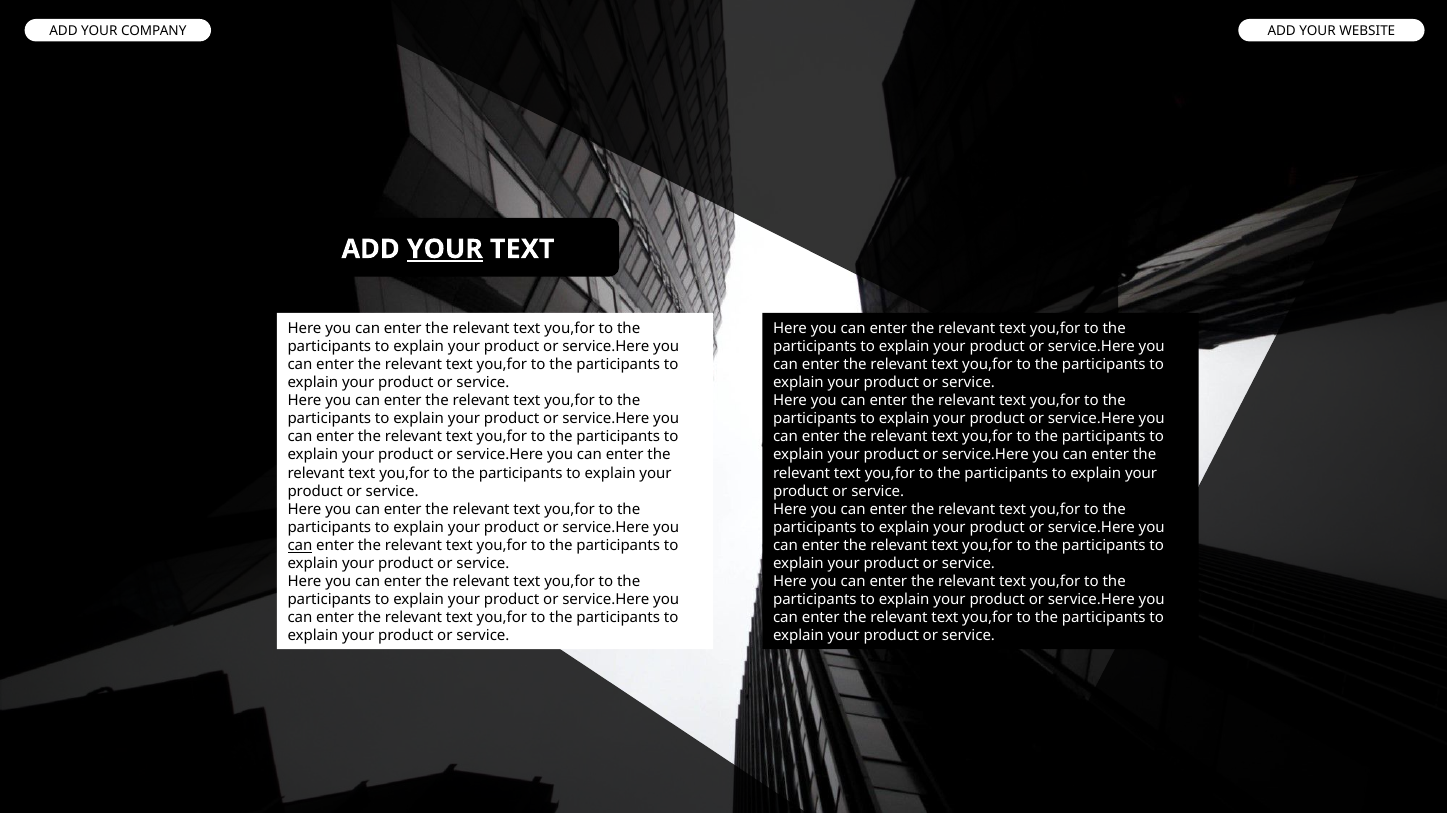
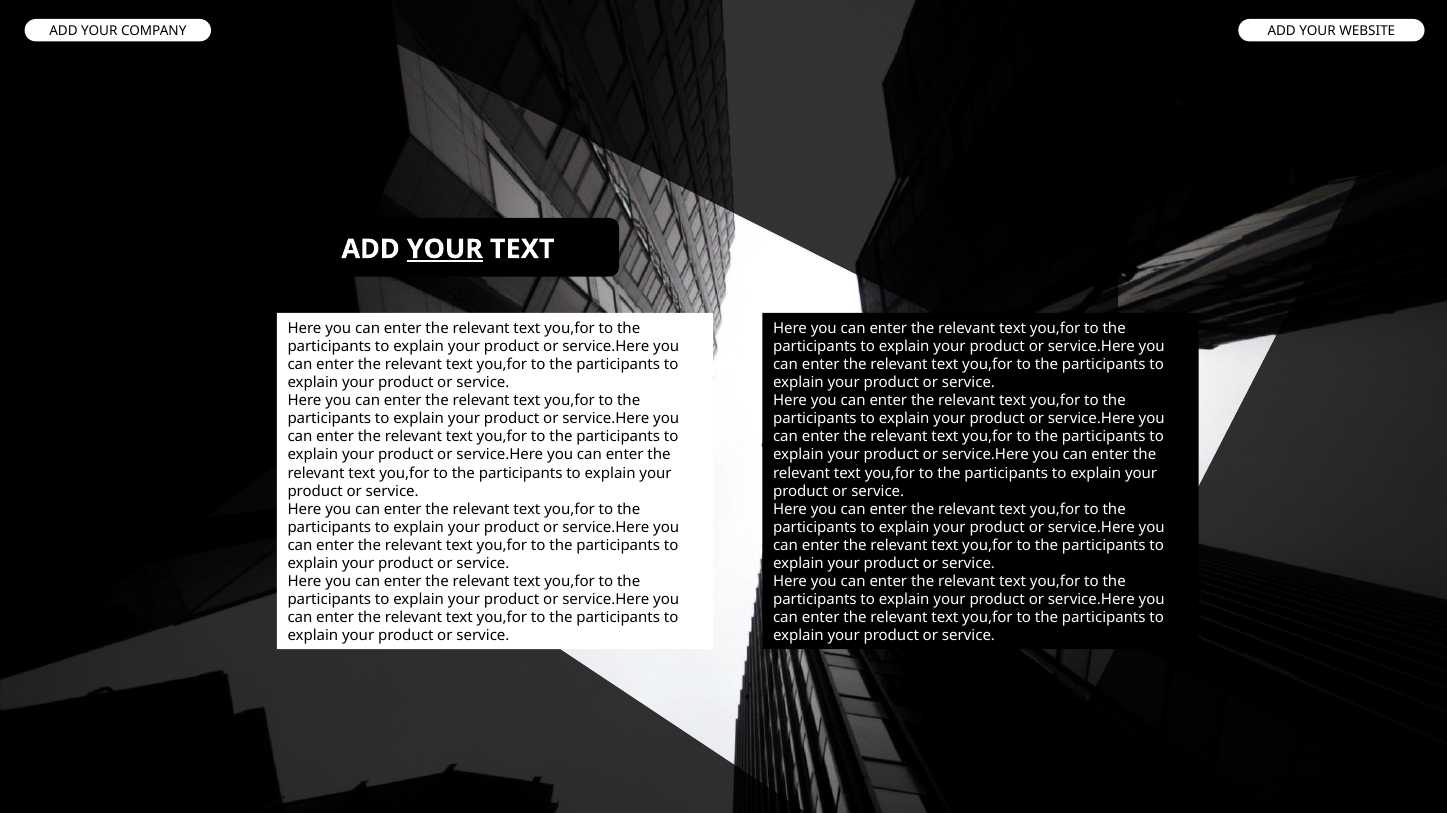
can underline: present -> none (300, 545)
